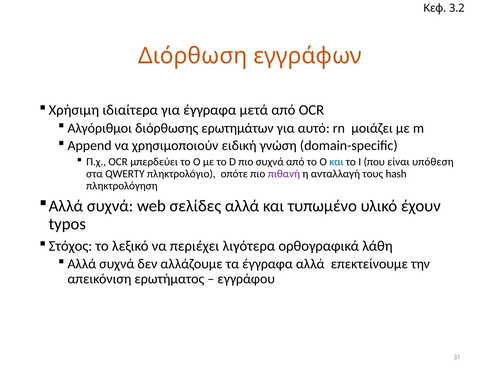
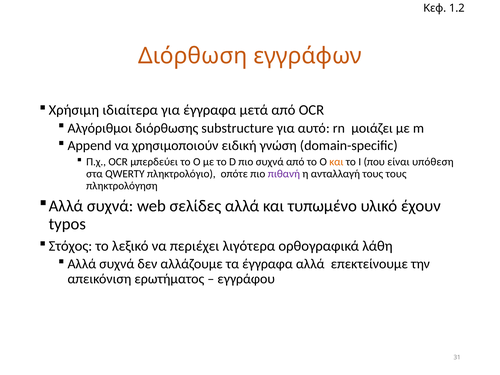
3.2: 3.2 -> 1.2 (457, 8)
ερωτημάτων: ερωτημάτων -> substructure (237, 128)
και colour: blue -> orange (336, 162)
τους hash: hash -> τους (396, 174)
